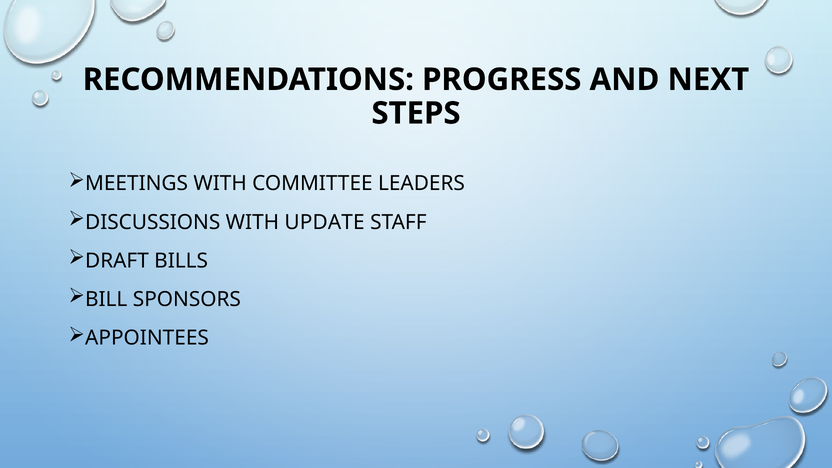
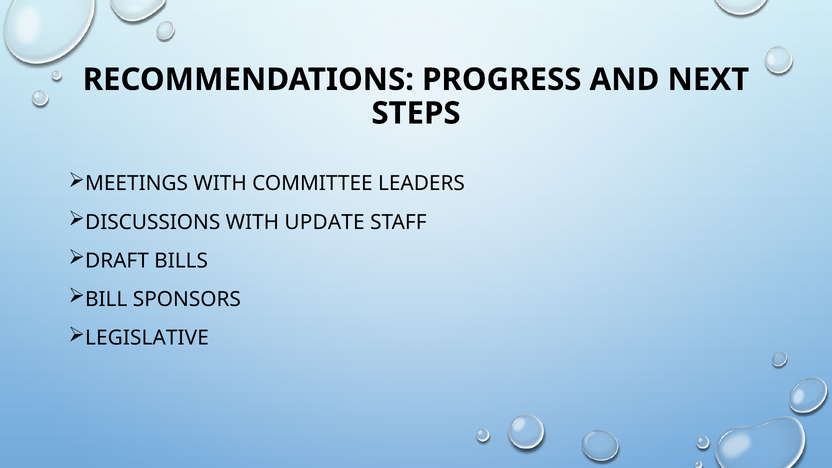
APPOINTEES: APPOINTEES -> LEGISLATIVE (147, 338)
